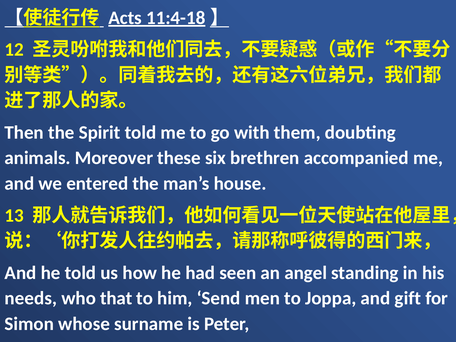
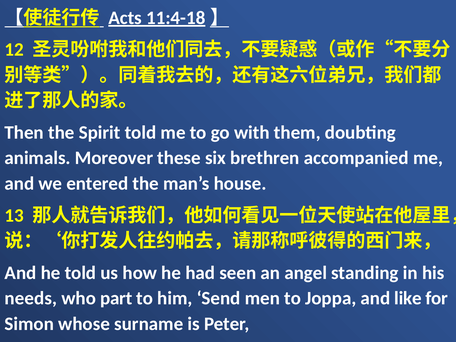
that: that -> part (116, 298)
gift: gift -> like (408, 298)
